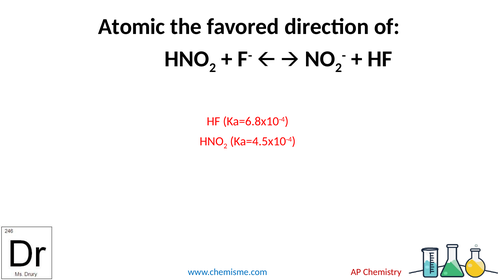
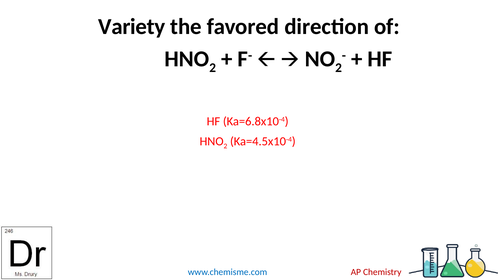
Atomic: Atomic -> Variety (132, 27)
